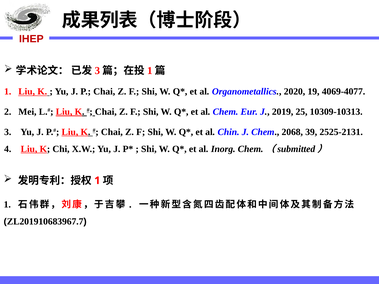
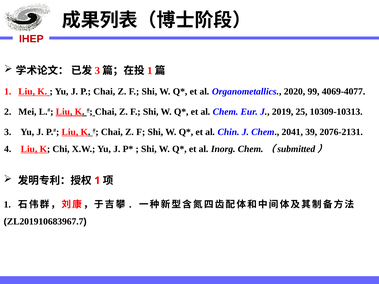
19: 19 -> 99 (314, 92)
2068: 2068 -> 2041 (292, 132)
2525-2131: 2525-2131 -> 2076-2131 (341, 132)
